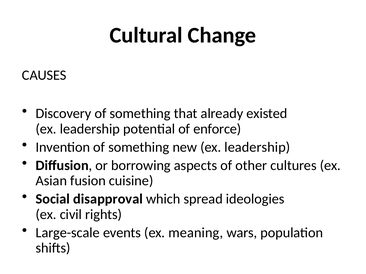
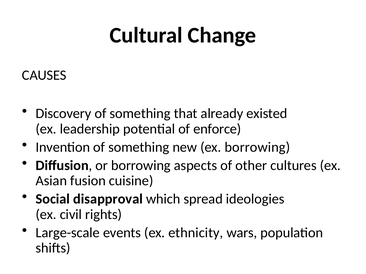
new ex leadership: leadership -> borrowing (257, 147)
meaning: meaning -> ethnicity (196, 233)
